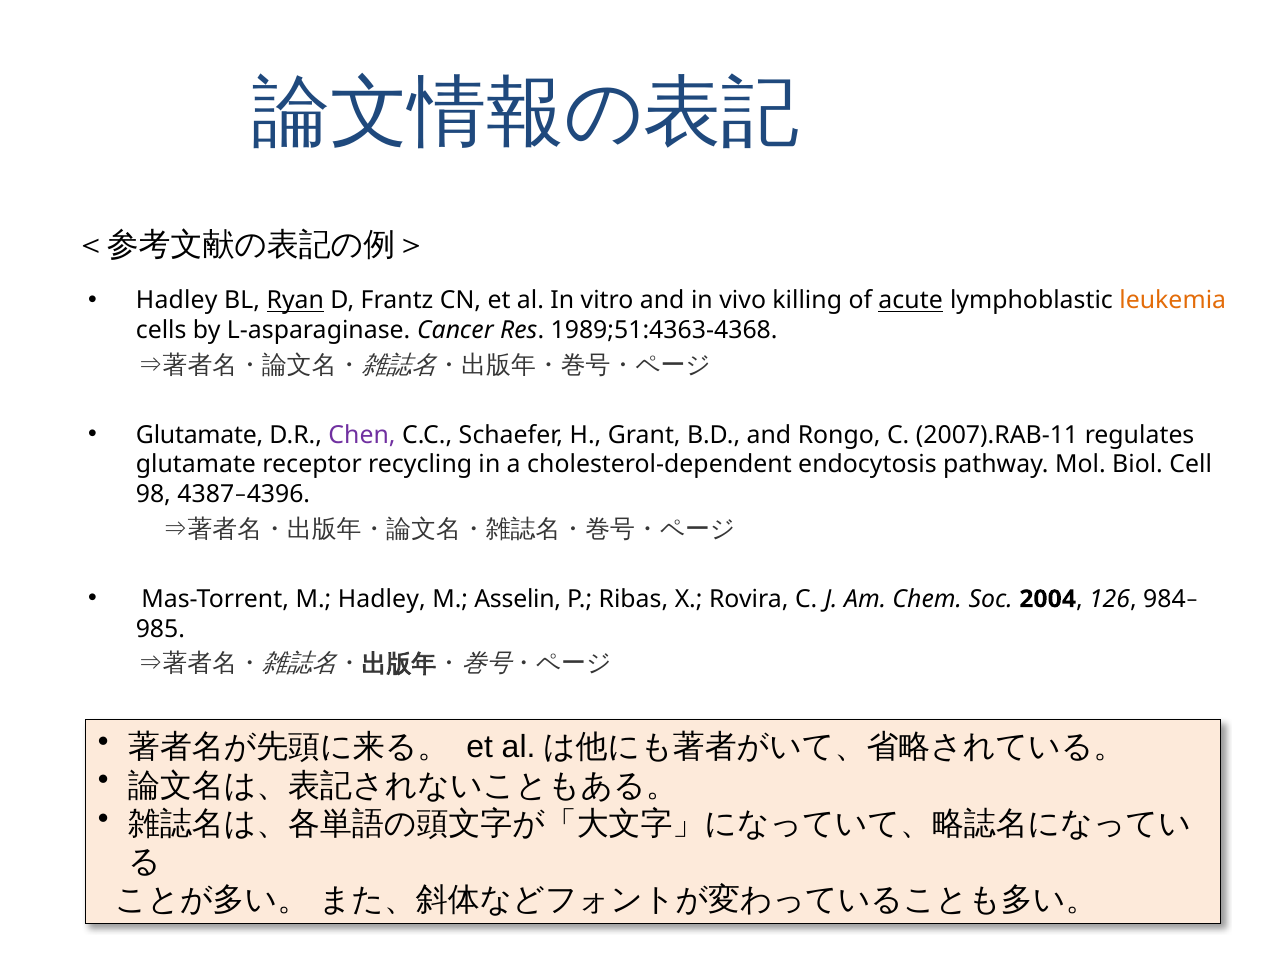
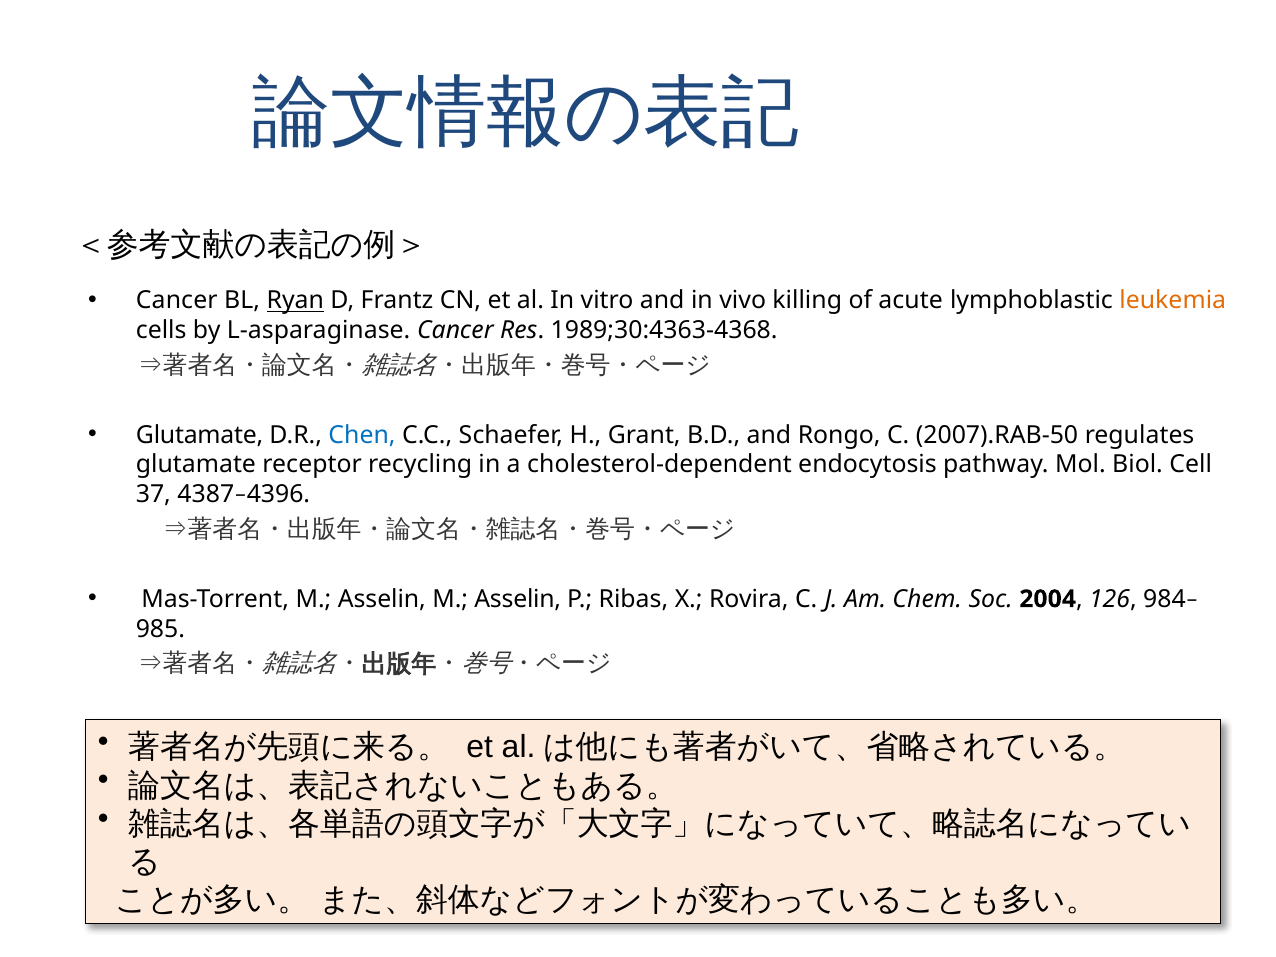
Hadley: Hadley -> Cancer (177, 301)
acute underline: present -> none (911, 301)
1989;51:4363-4368: 1989;51:4363-4368 -> 1989;30:4363-4368 (664, 330)
Chen colour: purple -> blue (362, 435)
2007).RAB-11: 2007).RAB-11 -> 2007).RAB-50 (997, 435)
98: 98 -> 37 (153, 495)
Mas-Torrent M Hadley: Hadley -> Asselin (382, 599)
